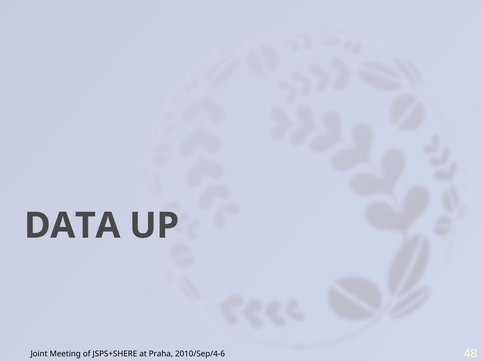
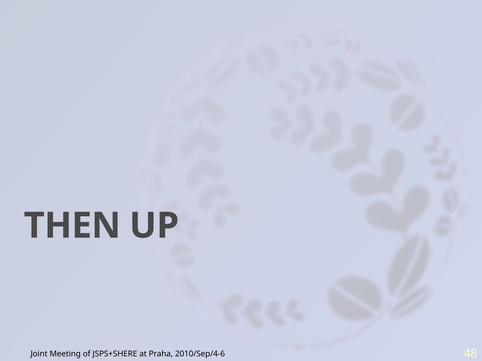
DATA: DATA -> THEN (72, 226)
